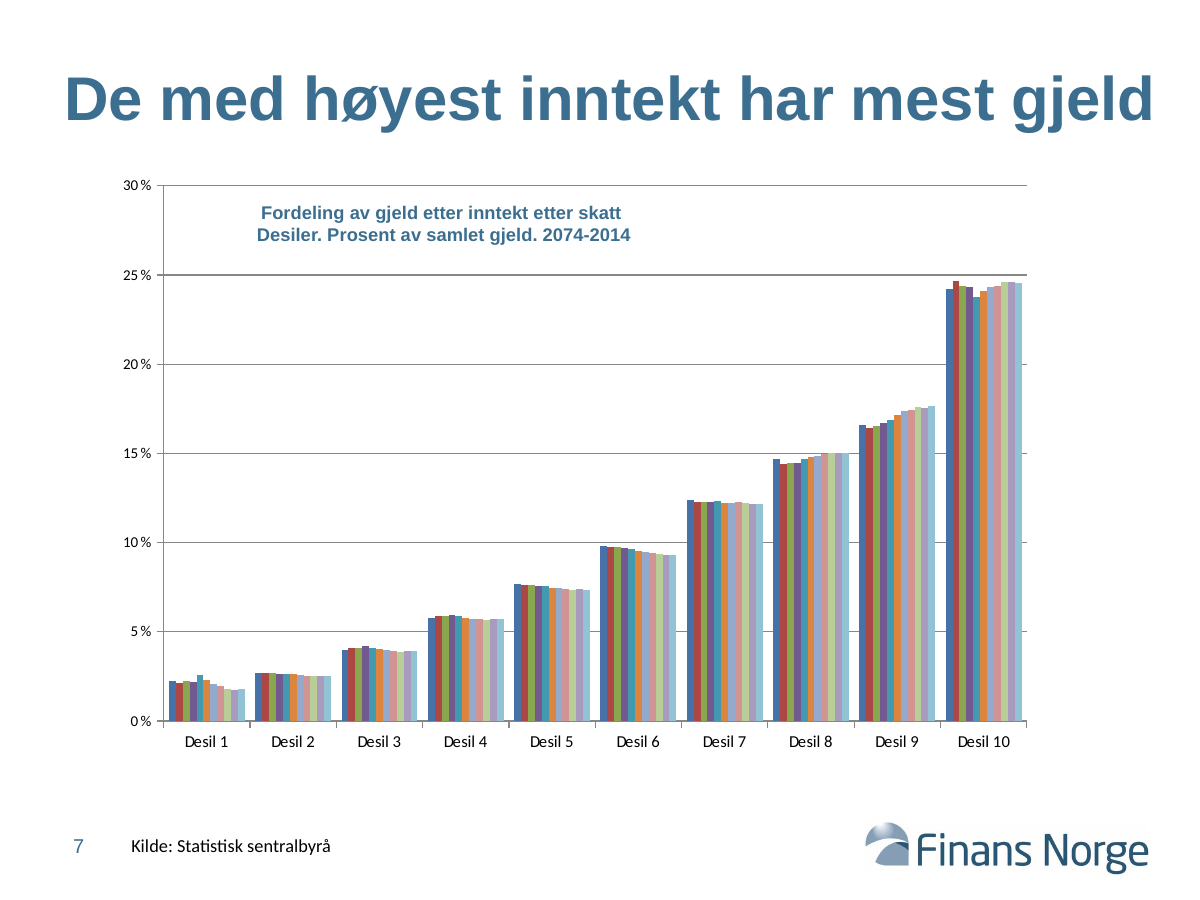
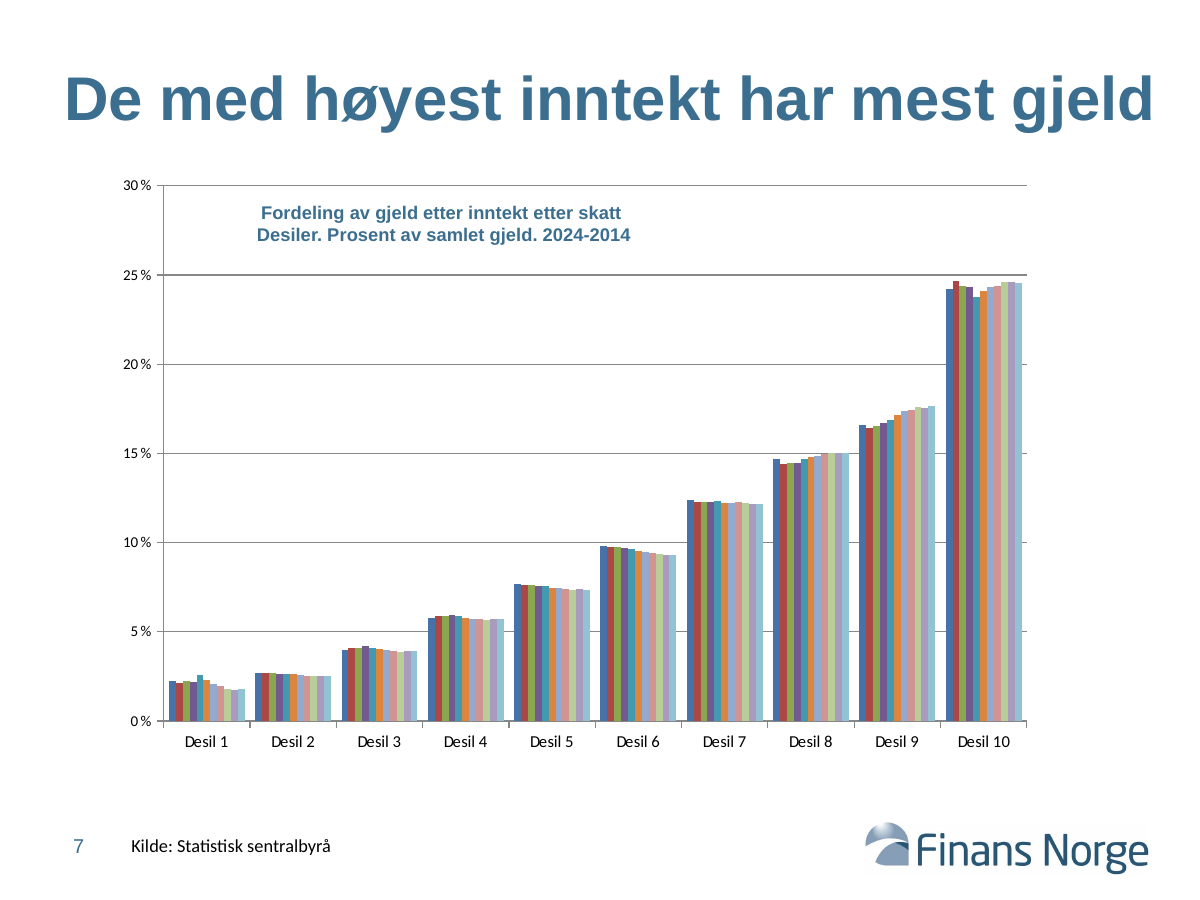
2074-2014: 2074-2014 -> 2024-2014 (587, 235)
